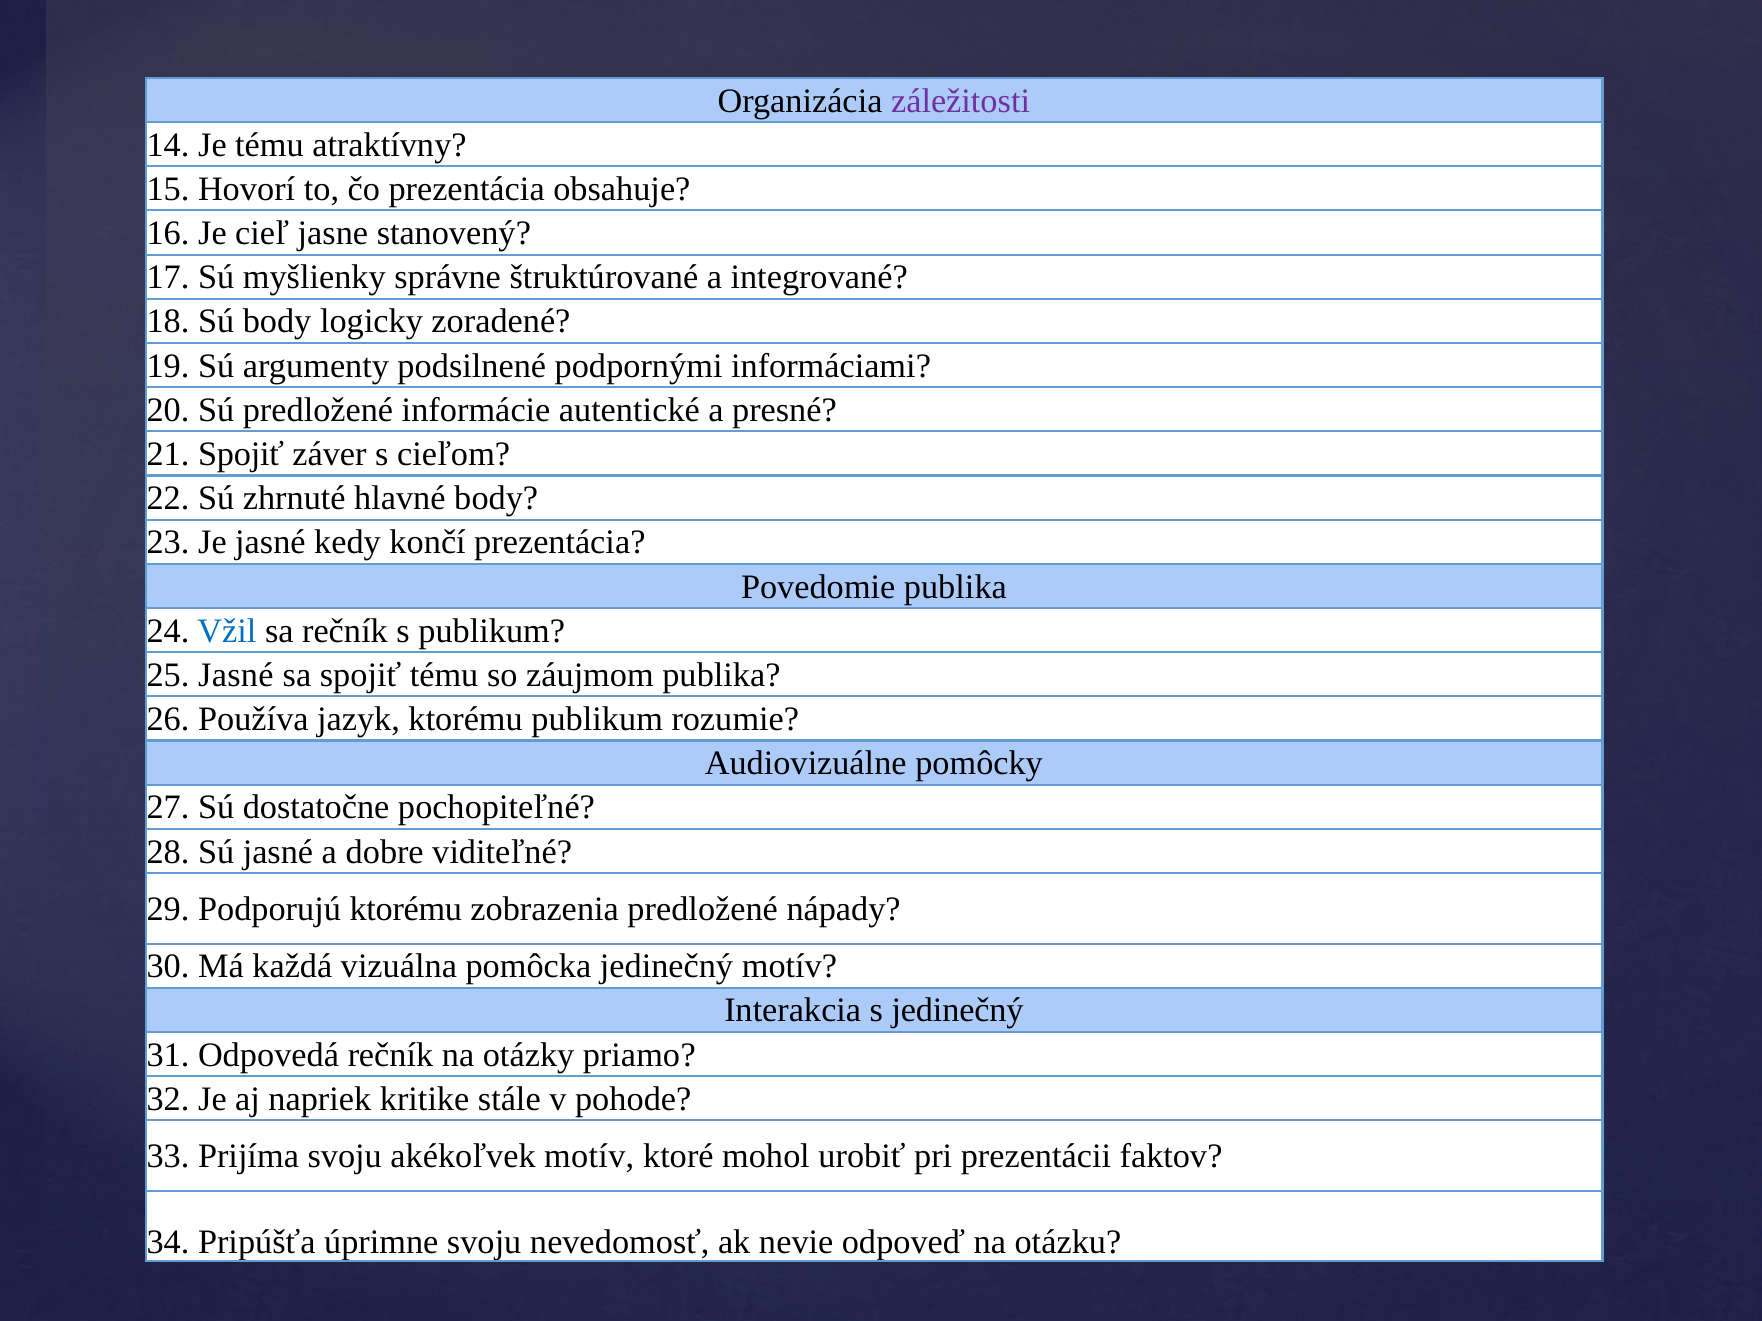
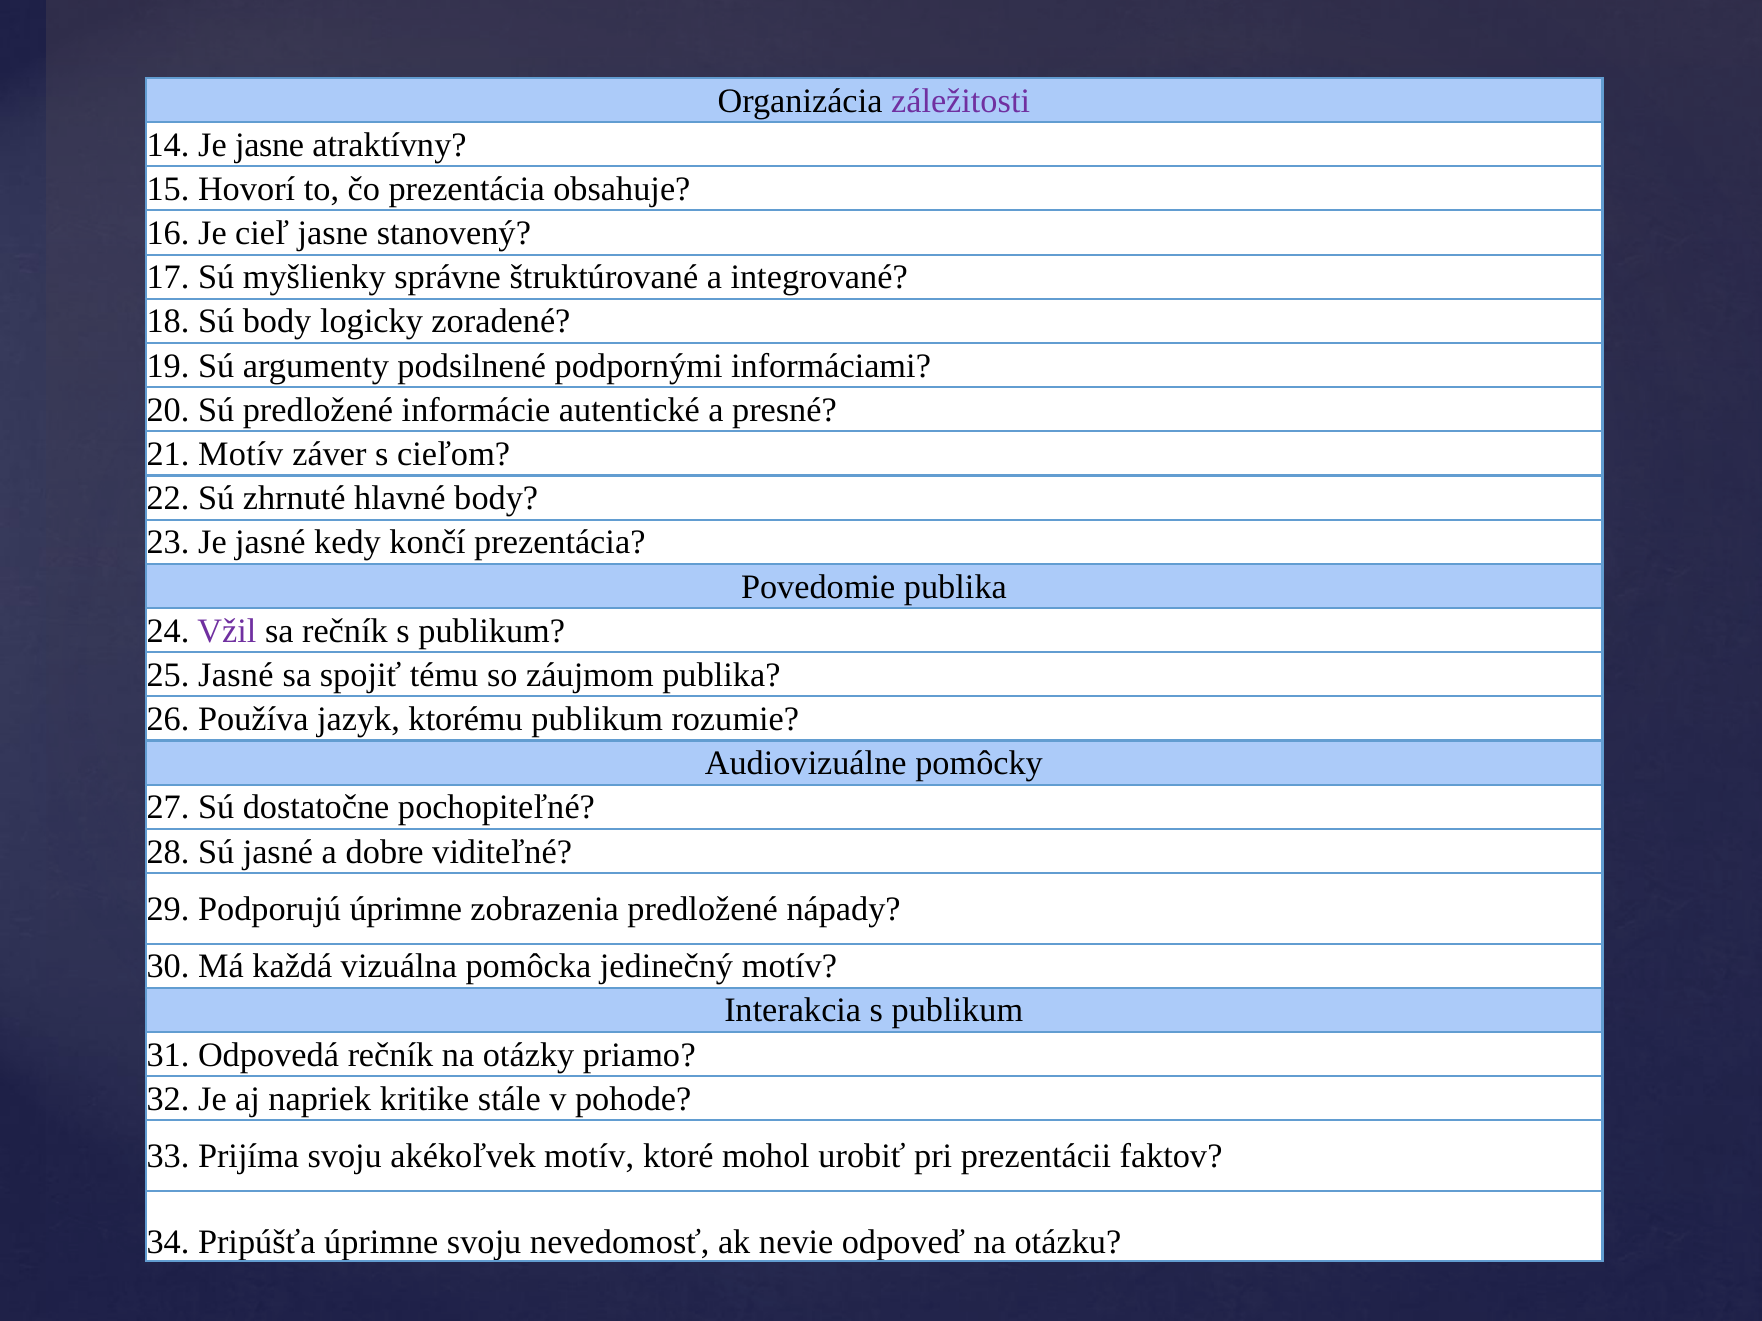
Je tému: tému -> jasne (270, 145)
21 Spojiť: Spojiť -> Motív (241, 454)
Vžil colour: blue -> purple (227, 631)
Podporujú ktorému: ktorému -> úprimne (406, 909)
Interakcia s jedinečný: jedinečný -> publikum (957, 1011)
